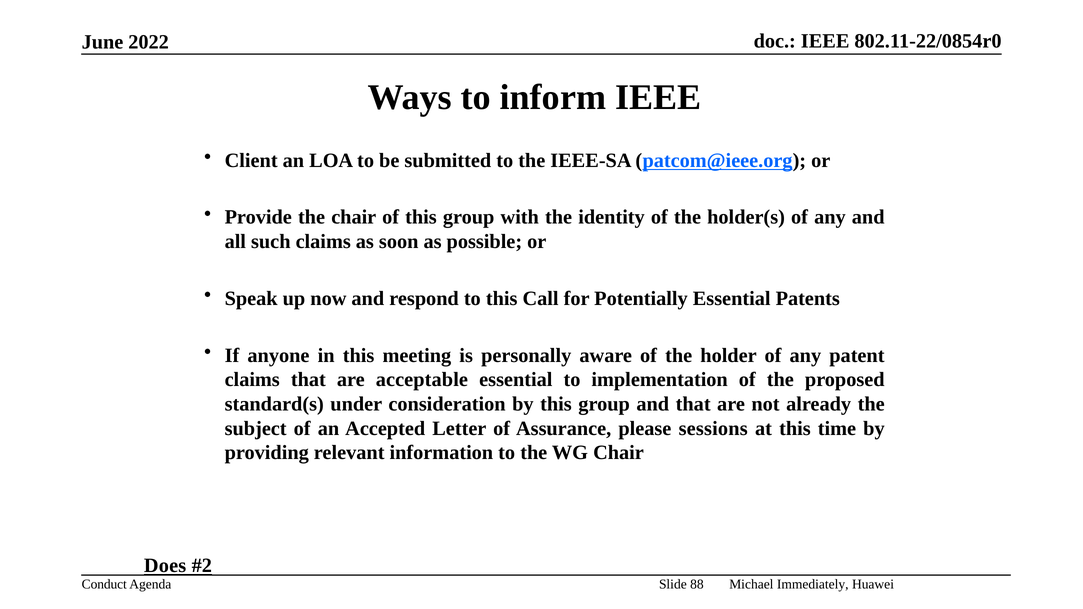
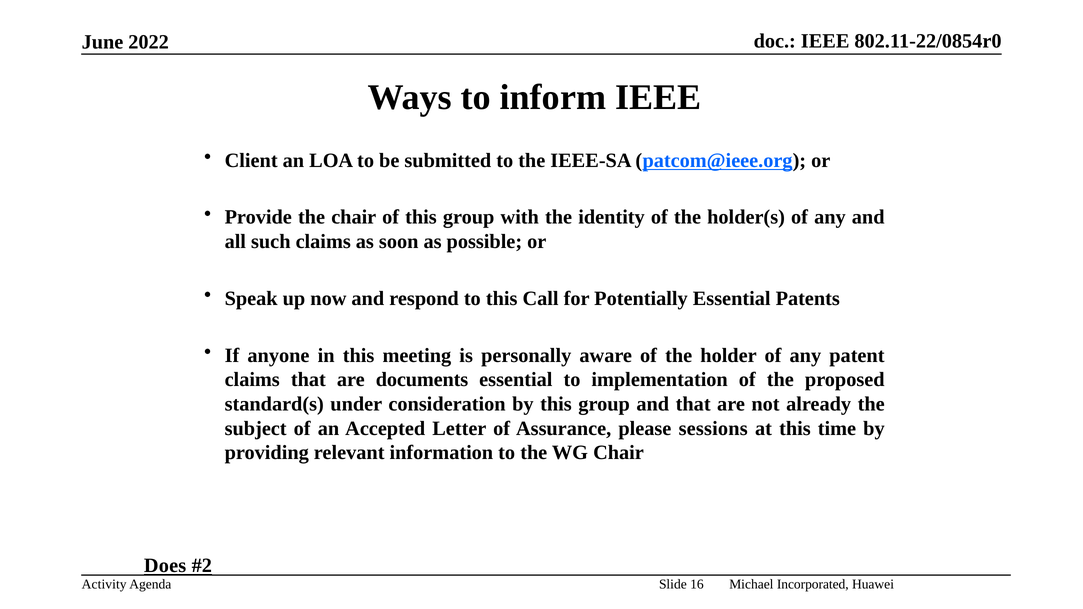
acceptable: acceptable -> documents (422, 380)
Conduct: Conduct -> Activity (104, 584)
88: 88 -> 16 (697, 584)
Immediately: Immediately -> Incorporated (813, 584)
